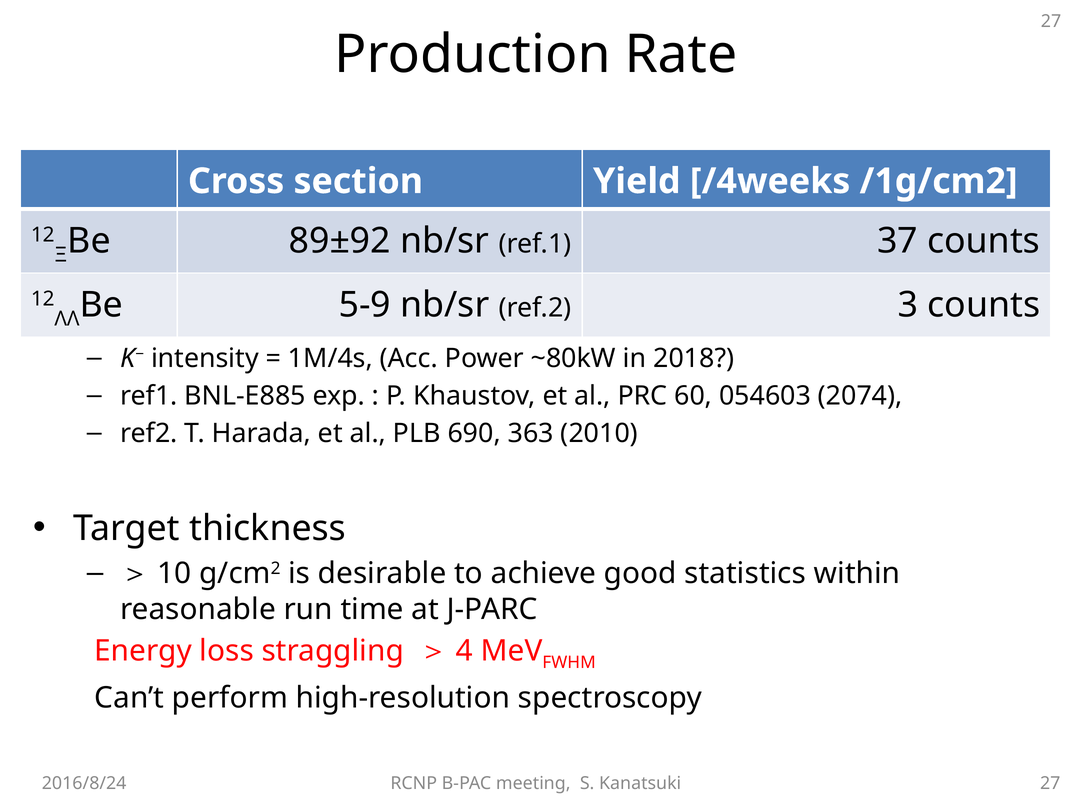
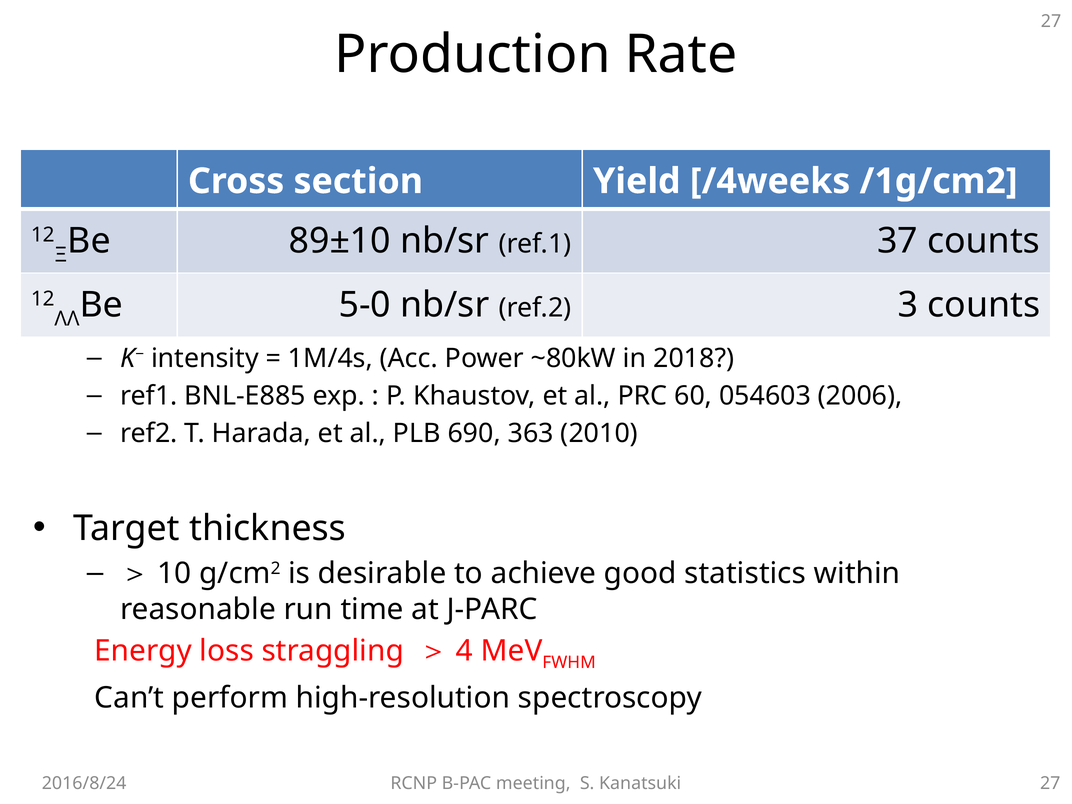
89±92: 89±92 -> 89±10 (340, 241)
5-9: 5-9 -> 5-0 (365, 305)
2074: 2074 -> 2006 (860, 396)
